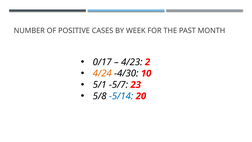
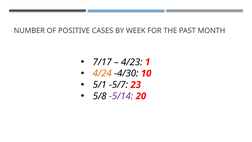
0/17: 0/17 -> 7/17 (102, 62)
2: 2 -> 1 (148, 62)
-5/14 colour: blue -> purple (121, 96)
